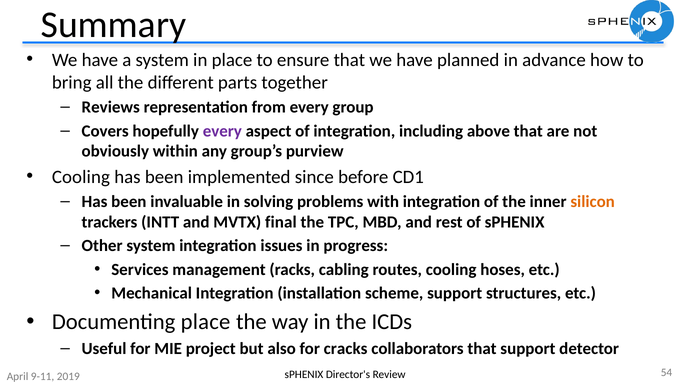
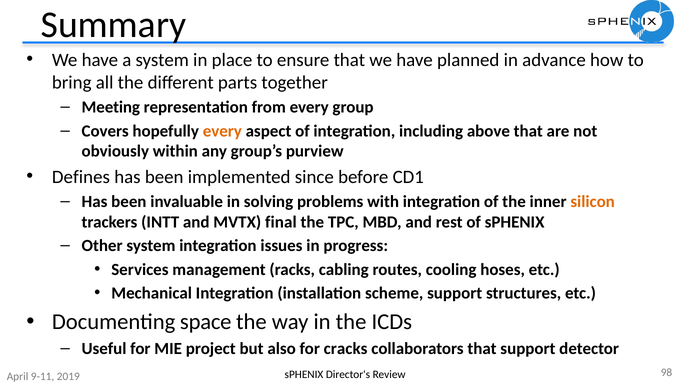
Reviews: Reviews -> Meeting (111, 107)
every colour: purple -> orange (222, 131)
Cooling: Cooling -> Defines (81, 177)
Documenting place: place -> space (206, 322)
54: 54 -> 98 (666, 372)
